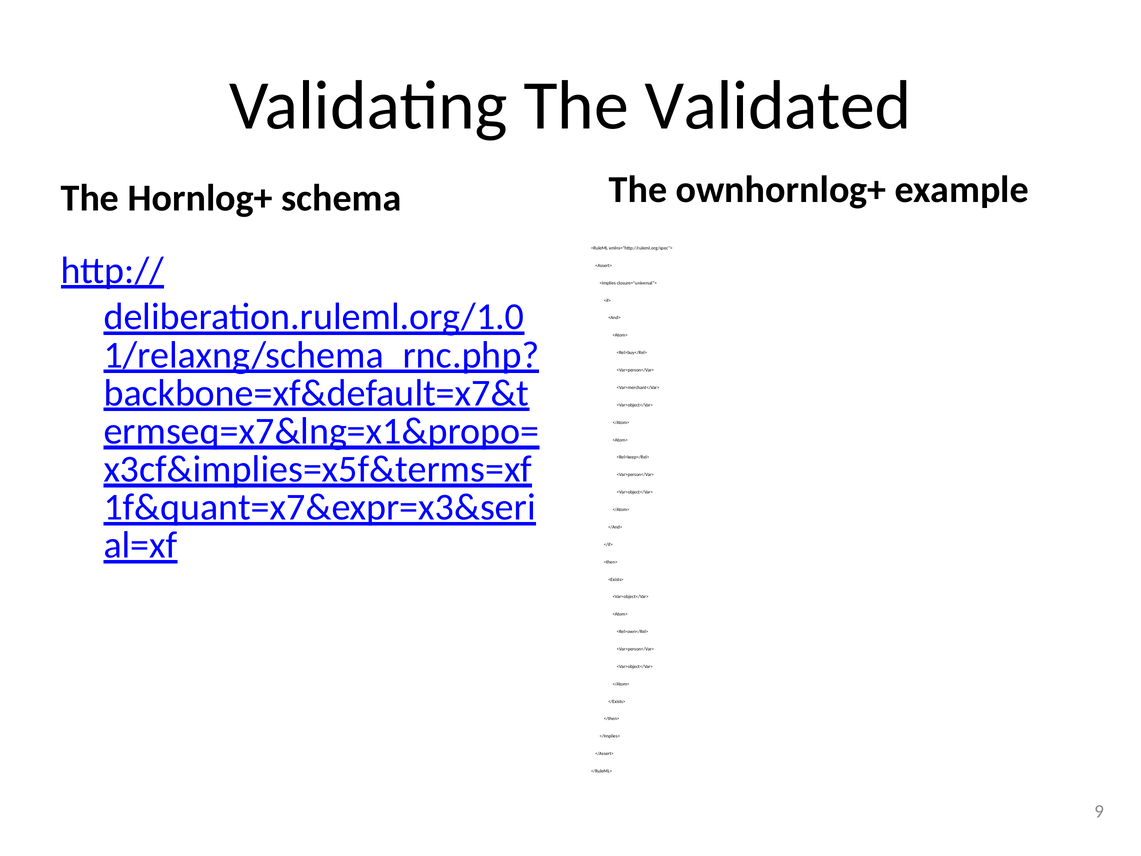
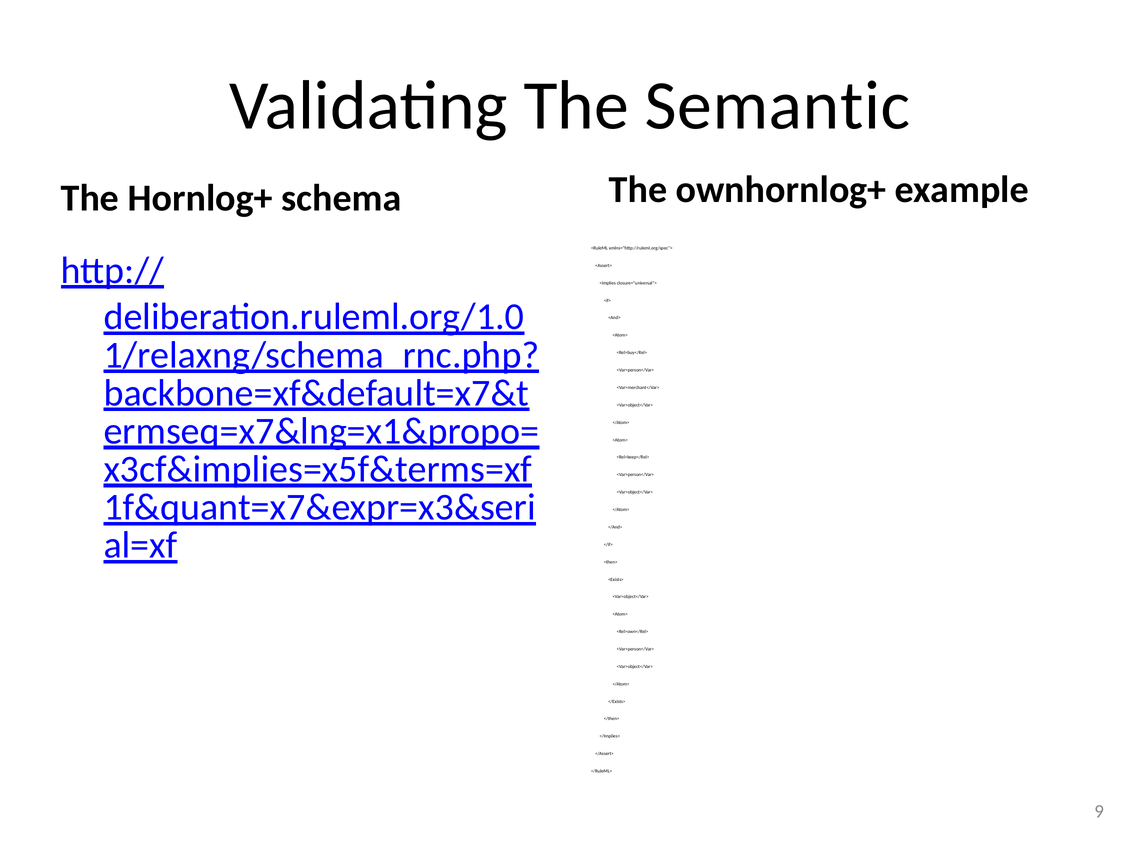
Validated: Validated -> Semantic (777, 106)
